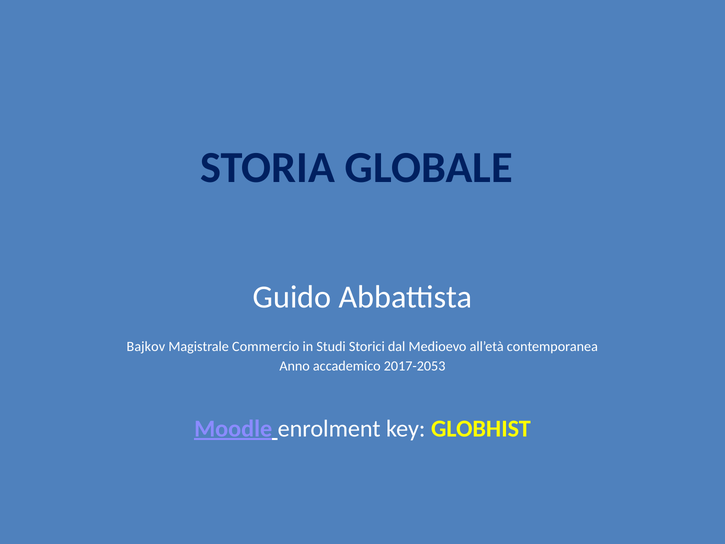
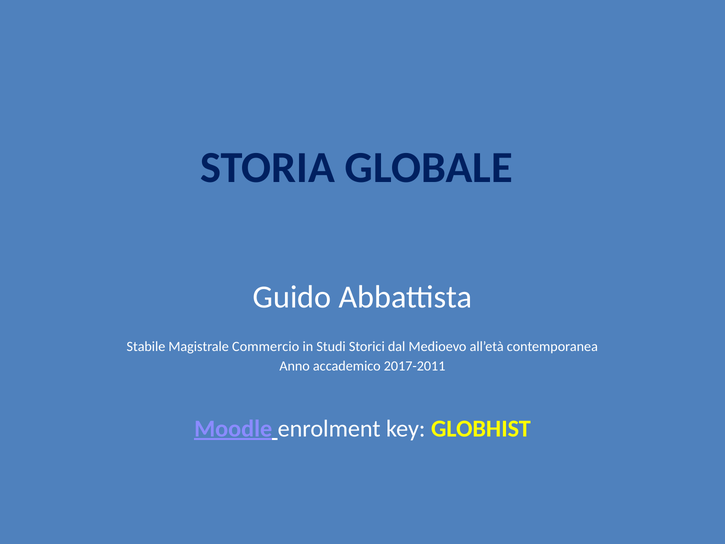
Bajkov: Bajkov -> Stabile (146, 346)
2017-2053: 2017-2053 -> 2017-2011 (415, 366)
